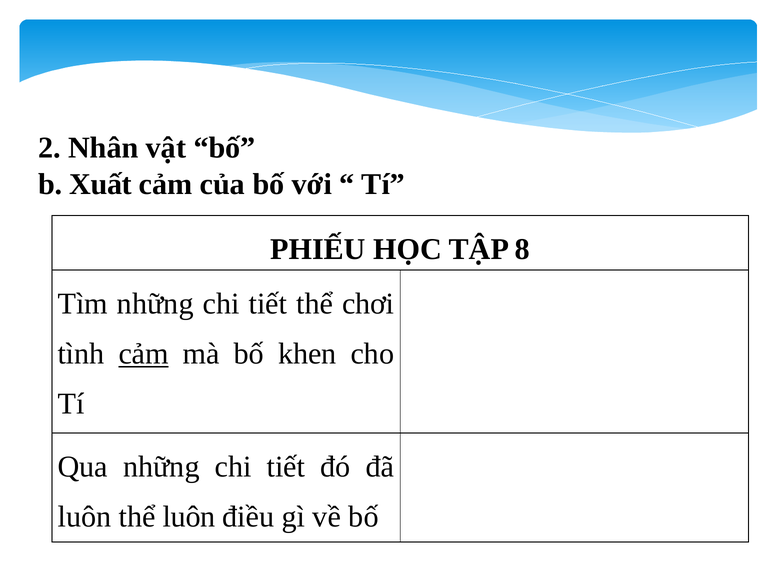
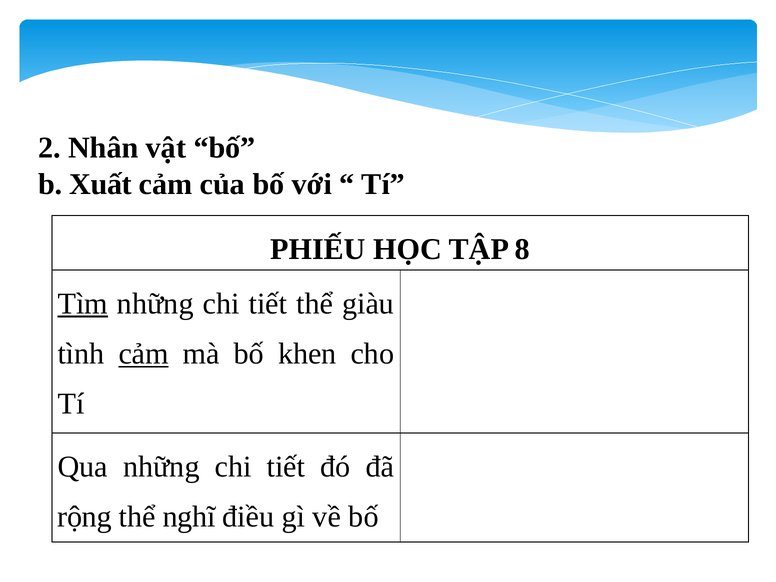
Tìm underline: none -> present (83, 304)
chơi: chơi -> giàu (368, 304)
luôn: luôn -> rộng (85, 517)
thể luôn: luôn -> nghĩ (189, 517)
